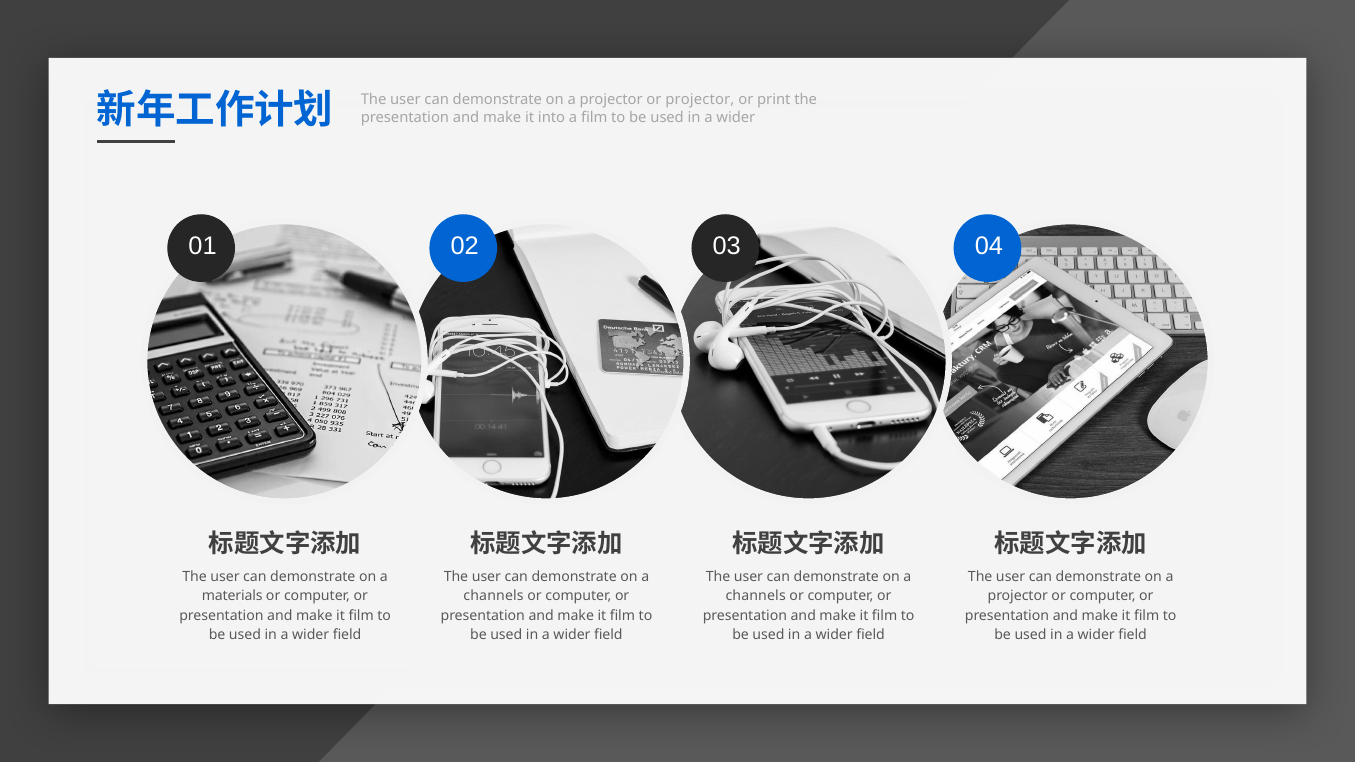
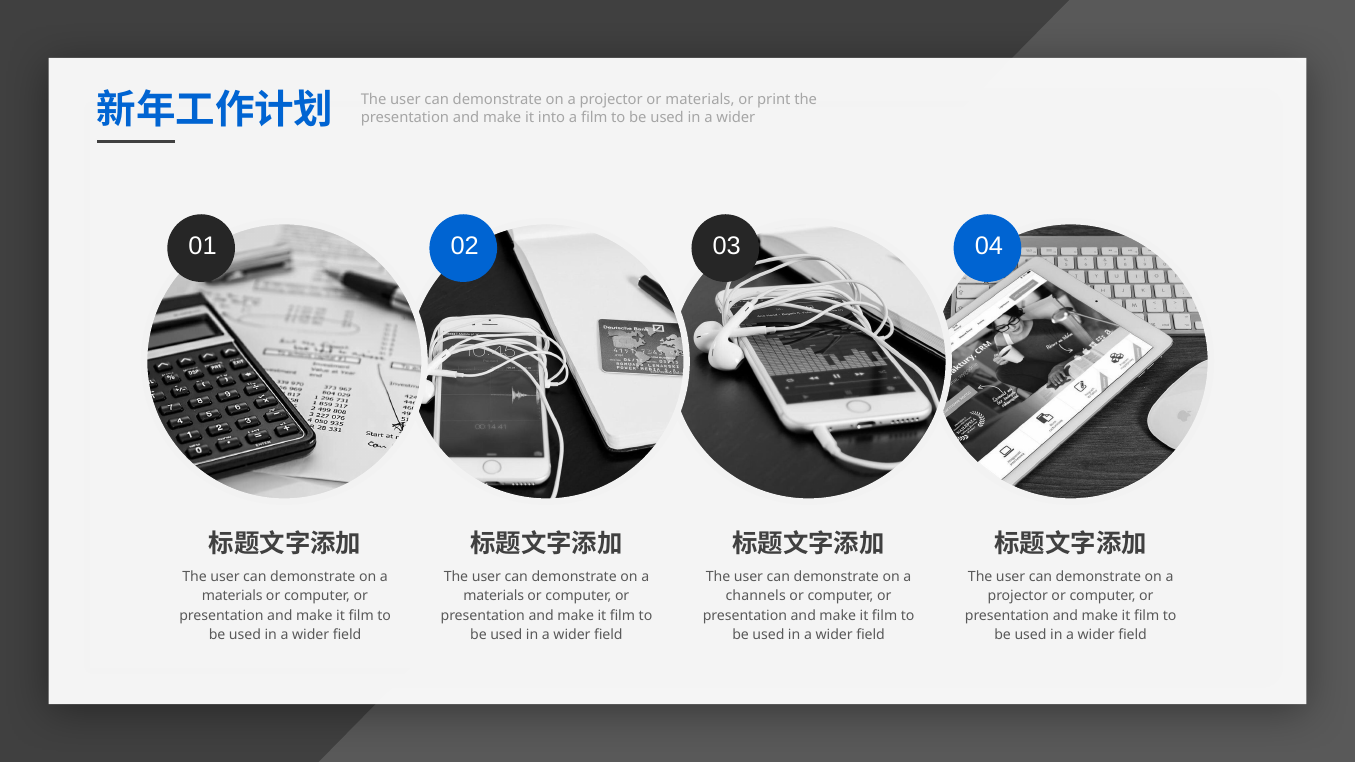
or projector: projector -> materials (700, 100)
channels: channels -> materials (494, 596)
